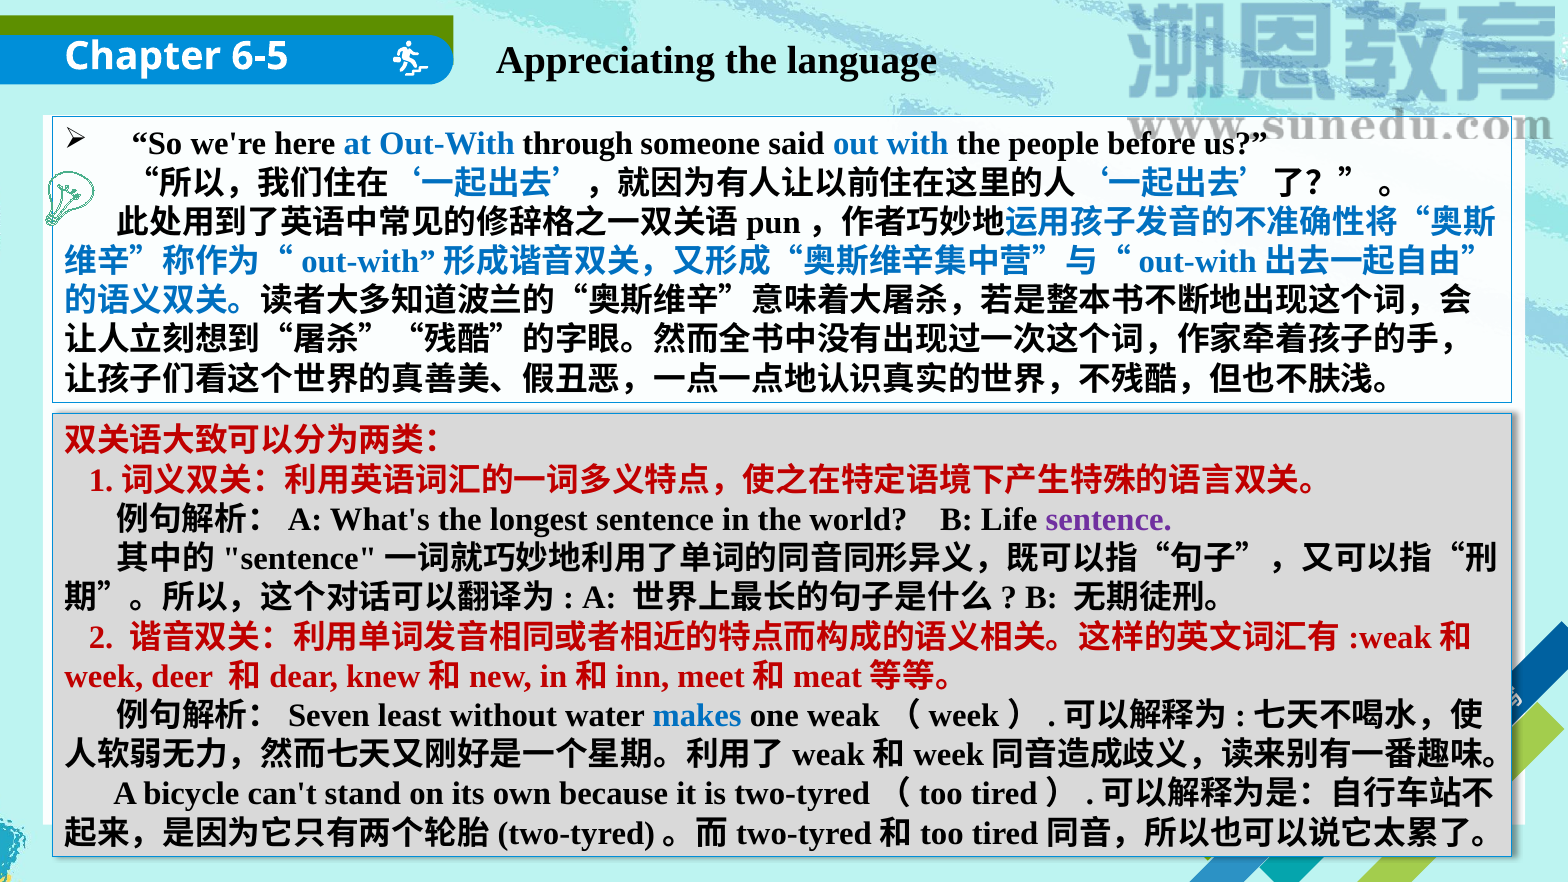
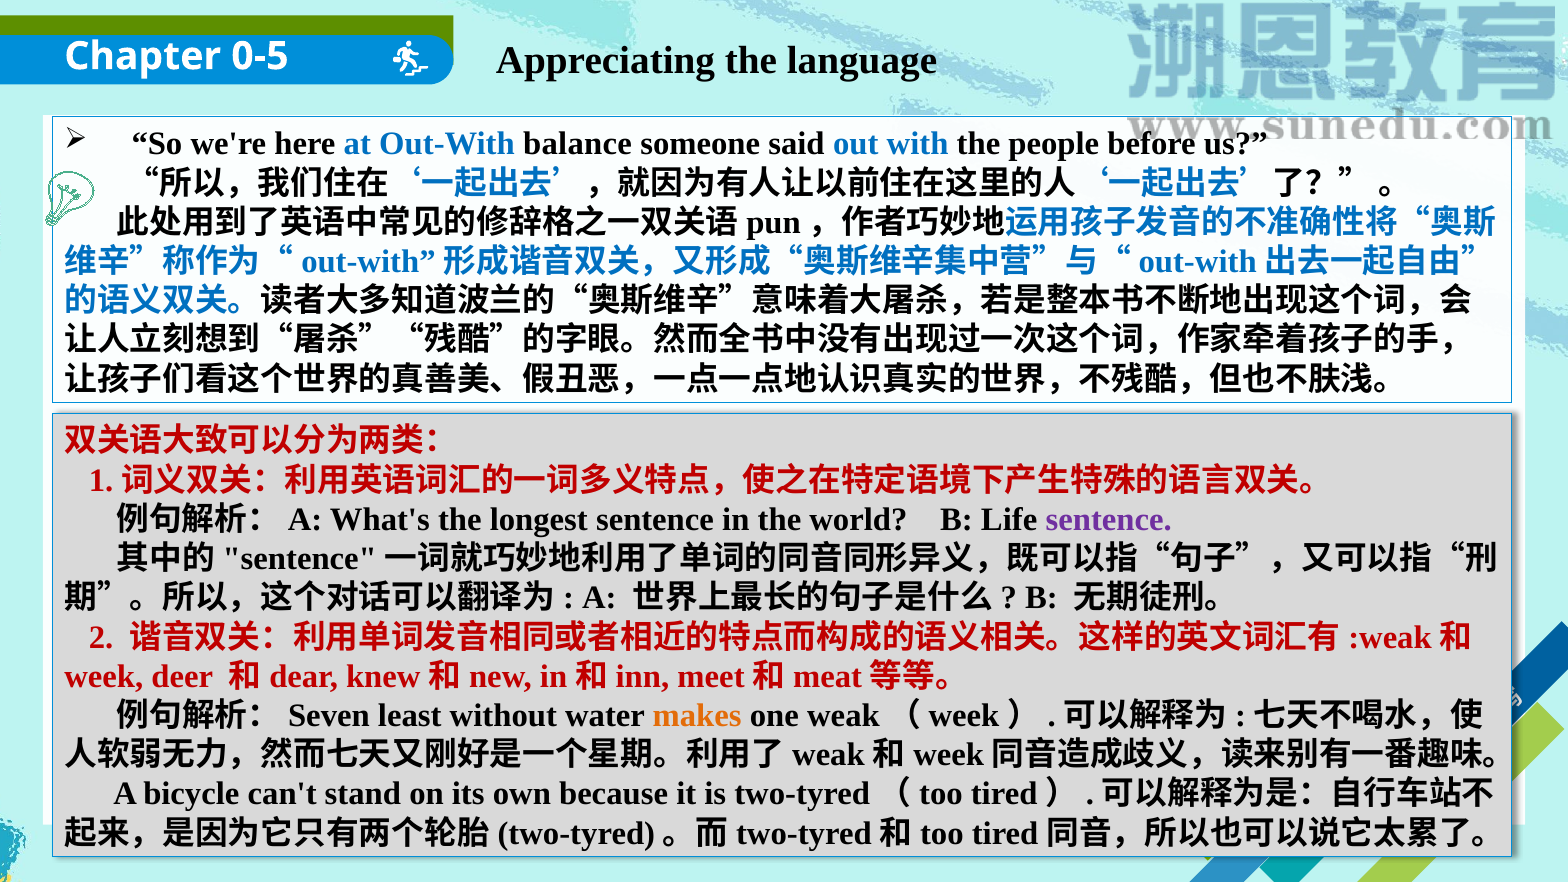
6-5: 6-5 -> 0-5 (260, 56)
through: through -> balance (577, 144)
makes colour: blue -> orange (697, 716)
